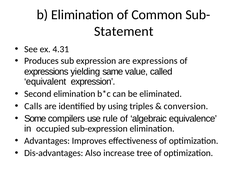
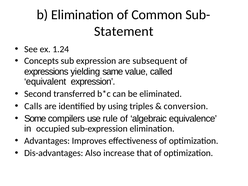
4.31: 4.31 -> 1.24 (61, 49)
Produces: Produces -> Concepts (41, 61)
are expressions: expressions -> subsequent (155, 61)
Second elimination: elimination -> transferred (74, 94)
tree: tree -> that (144, 153)
